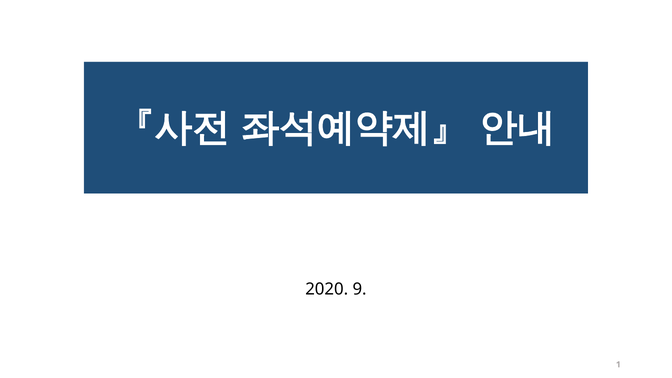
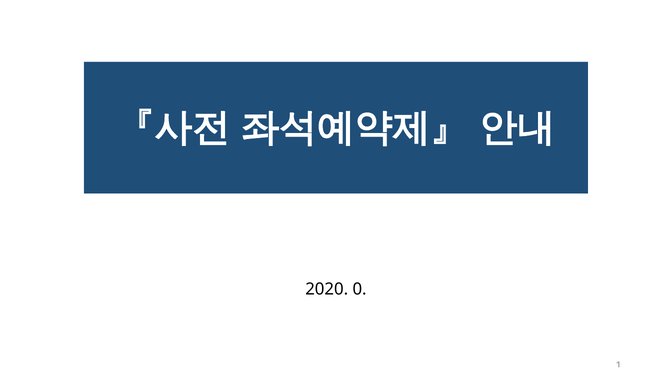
9: 9 -> 0 (360, 289)
